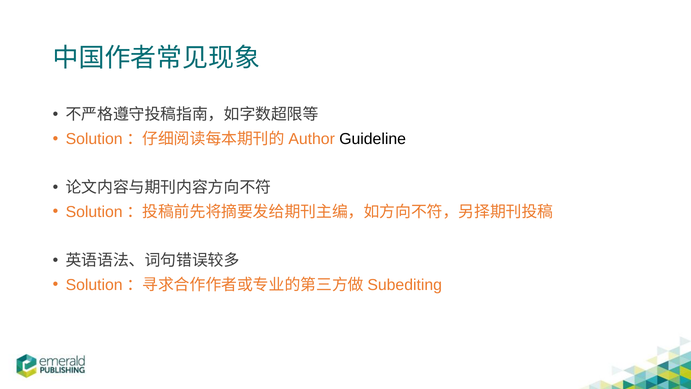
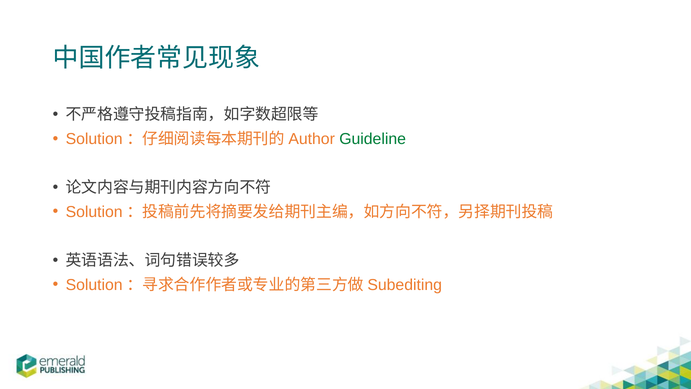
Guideline colour: black -> green (373, 139)
